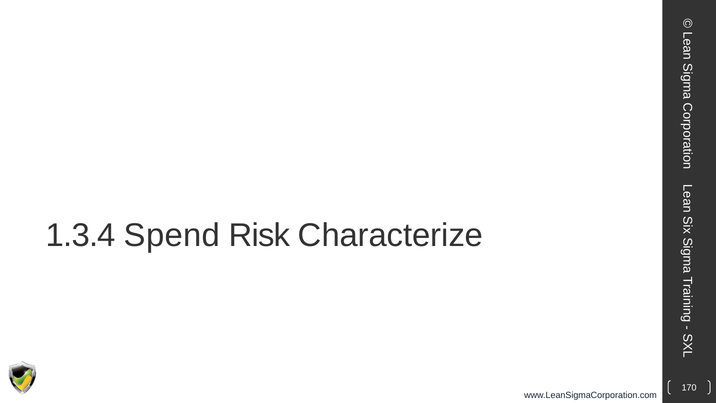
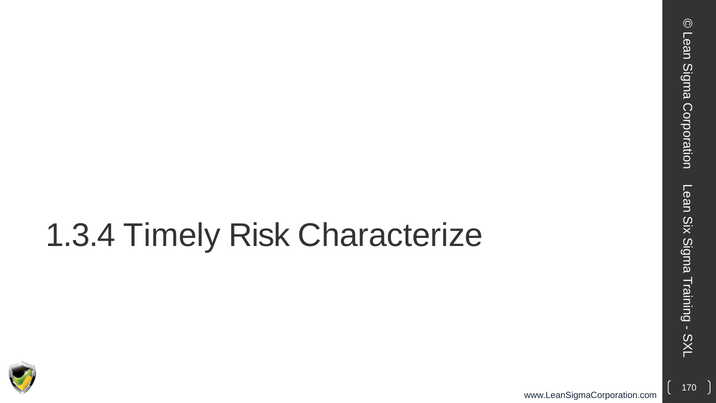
Spend: Spend -> Timely (172, 235)
